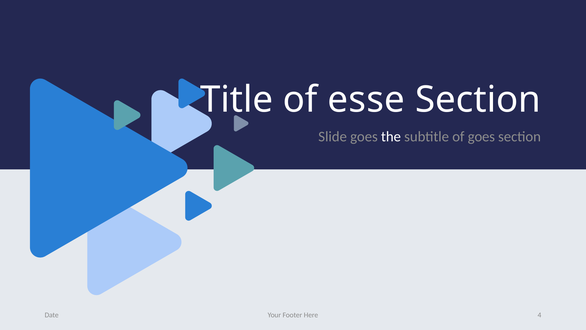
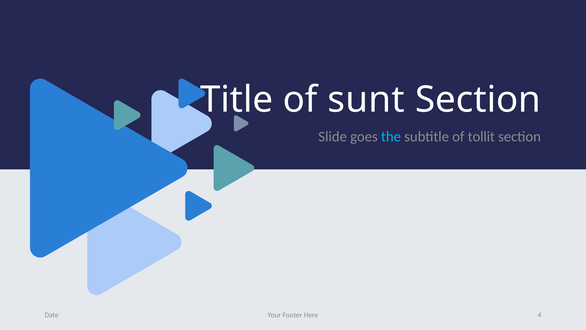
esse: esse -> sunt (366, 100)
the colour: white -> light blue (391, 136)
of goes: goes -> tollit (481, 136)
